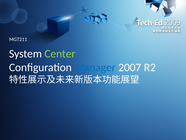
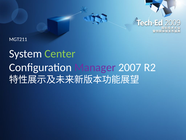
Manager colour: blue -> purple (95, 67)
